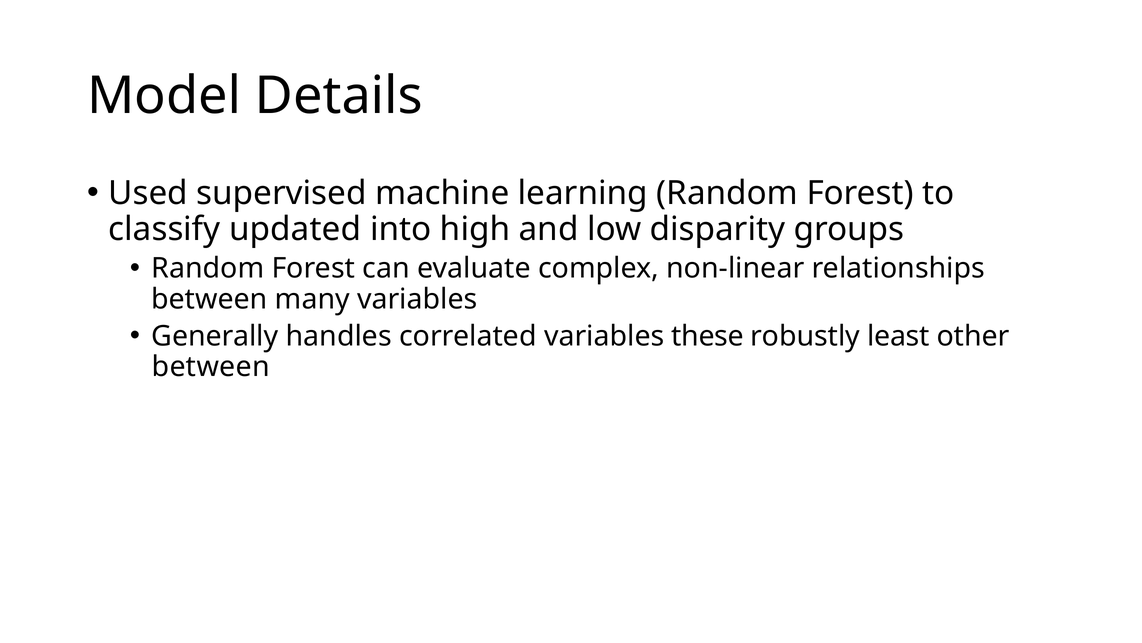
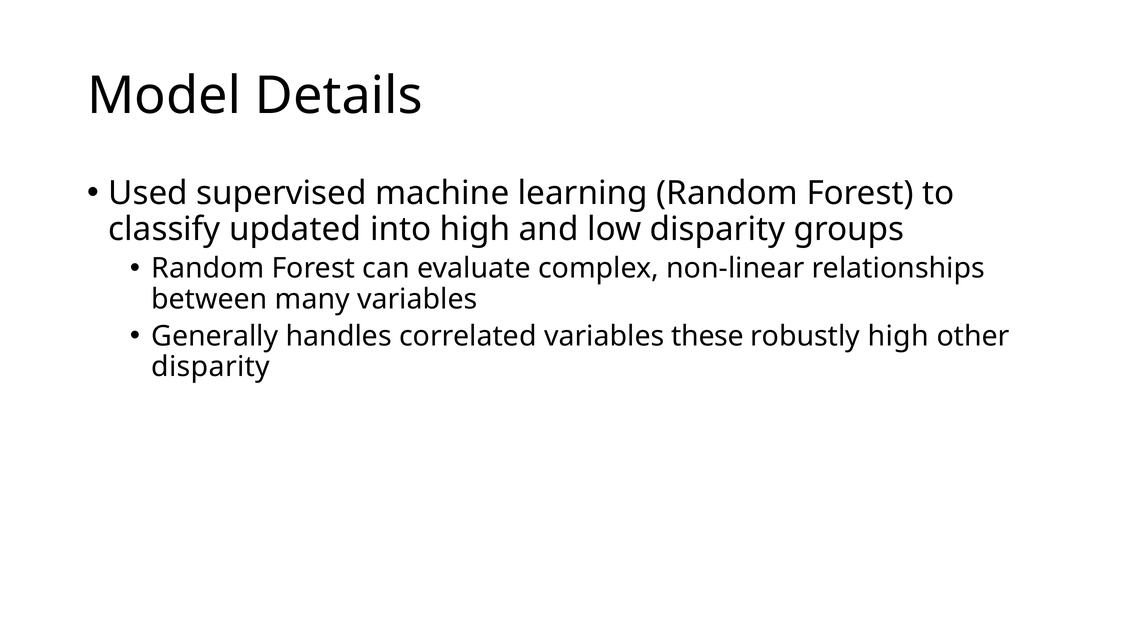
robustly least: least -> high (898, 336)
between: between -> disparity (211, 367)
